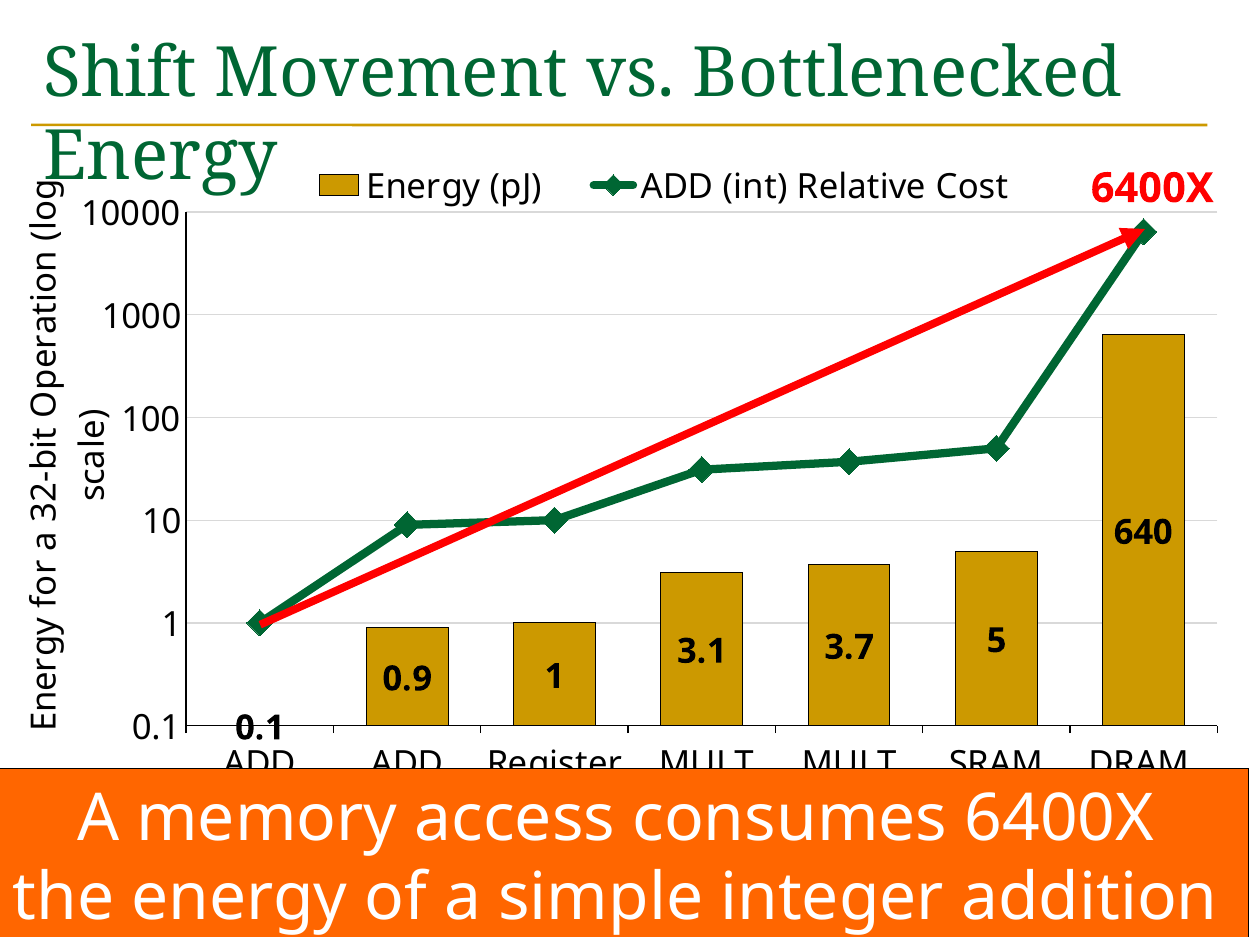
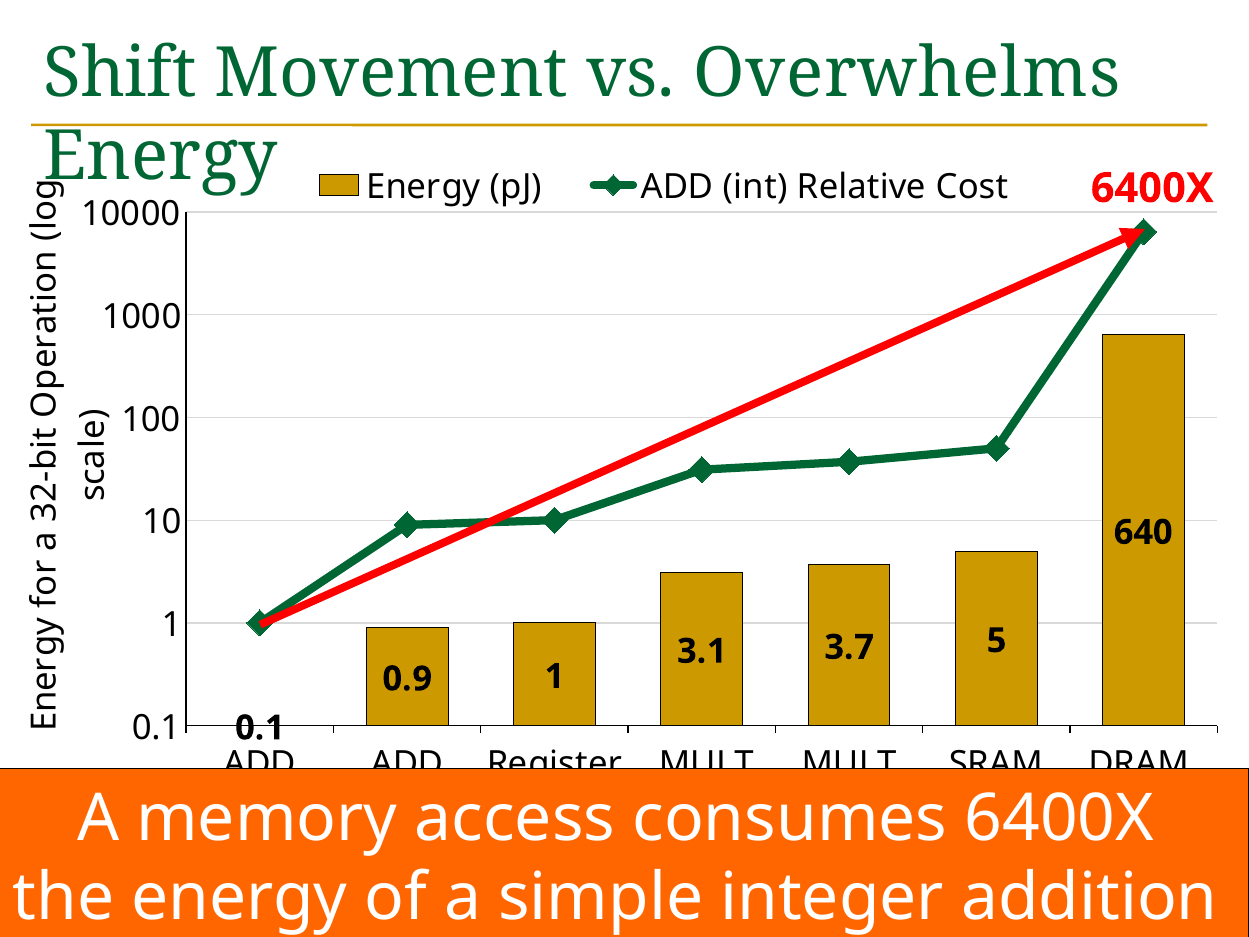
Bottlenecked: Bottlenecked -> Overwhelms (907, 74)
